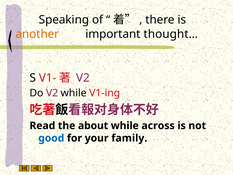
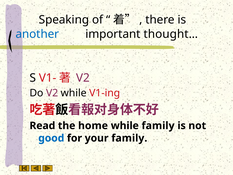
another colour: orange -> blue (37, 34)
about: about -> home (93, 126)
while across: across -> family (158, 126)
